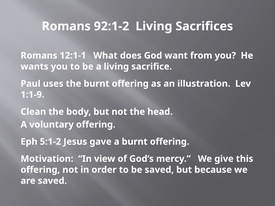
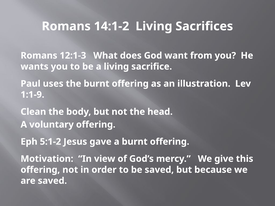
92:1-2: 92:1-2 -> 14:1-2 (112, 26)
12:1-1: 12:1-1 -> 12:1-3 (73, 56)
